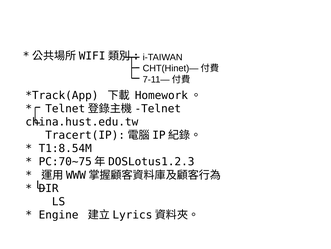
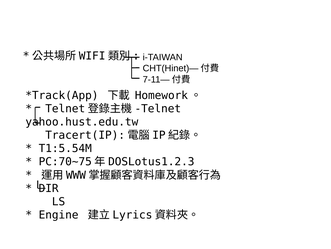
china.hust.edu.tw: china.hust.edu.tw -> yahoo.hust.edu.tw (82, 122)
T1:8.54M: T1:8.54M -> T1:5.54M (65, 148)
